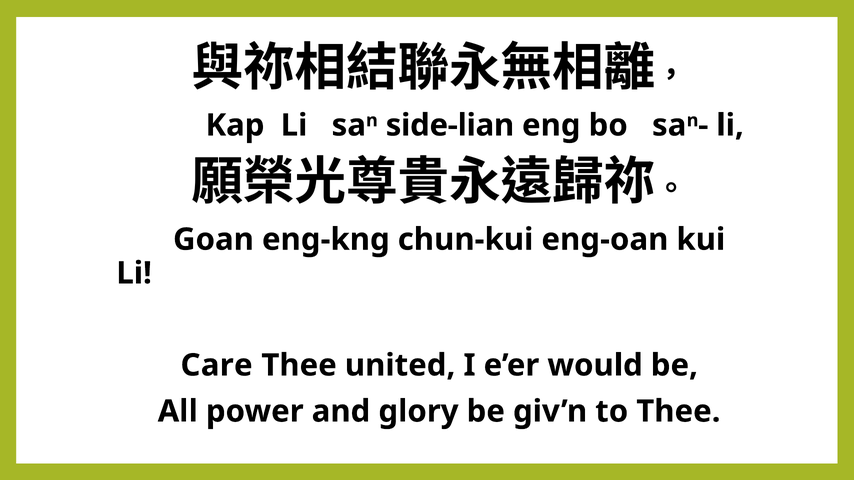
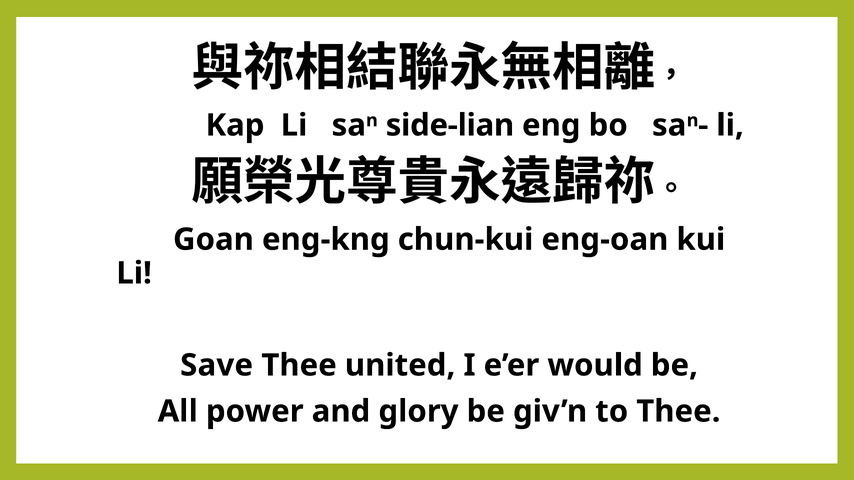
Care: Care -> Save (217, 366)
